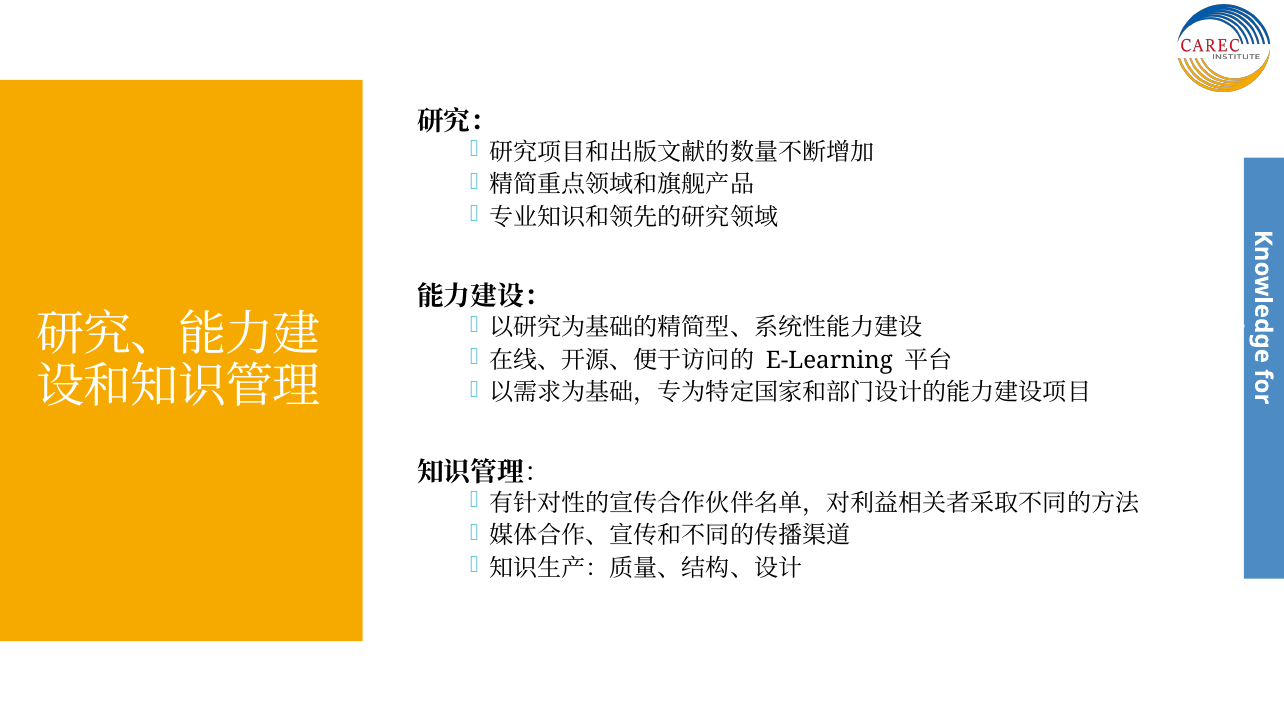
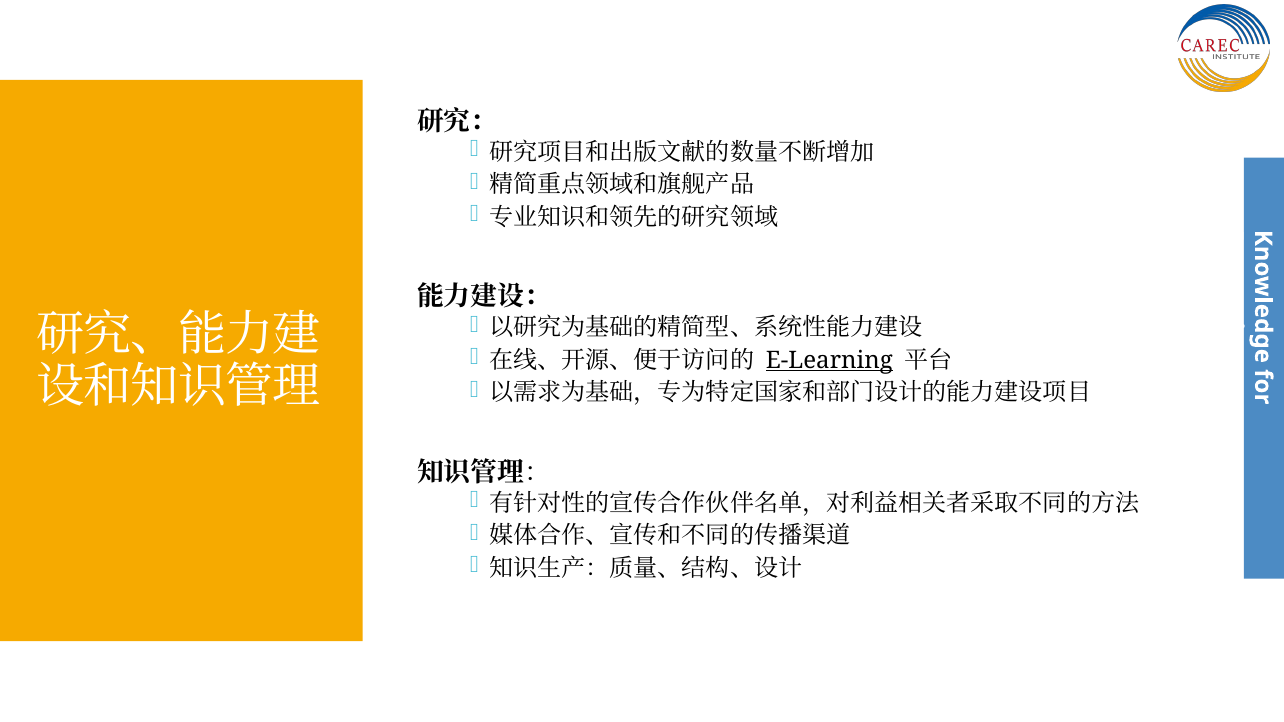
E-Learning underline: none -> present (829, 360)
